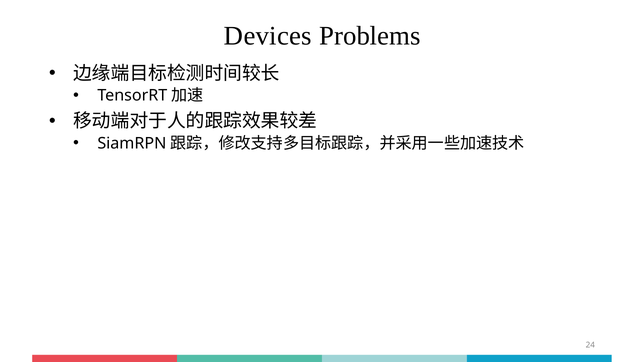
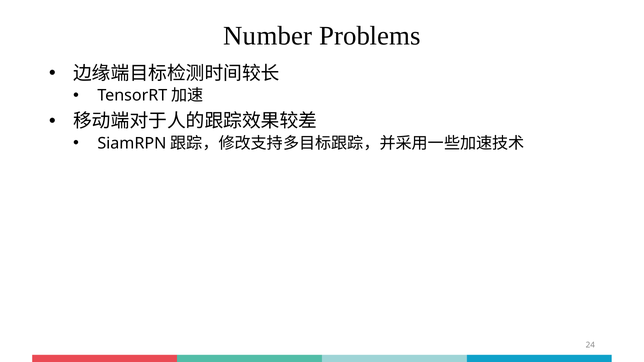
Devices: Devices -> Number (268, 36)
